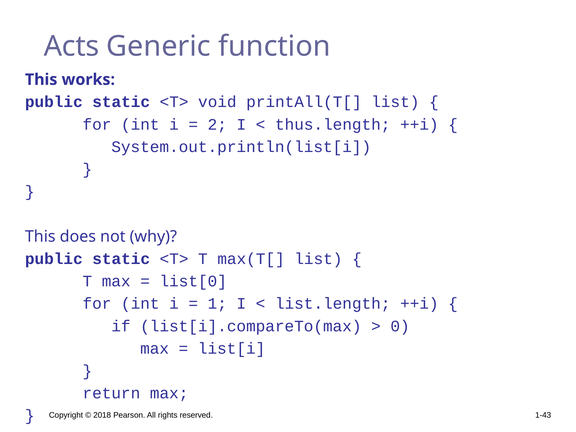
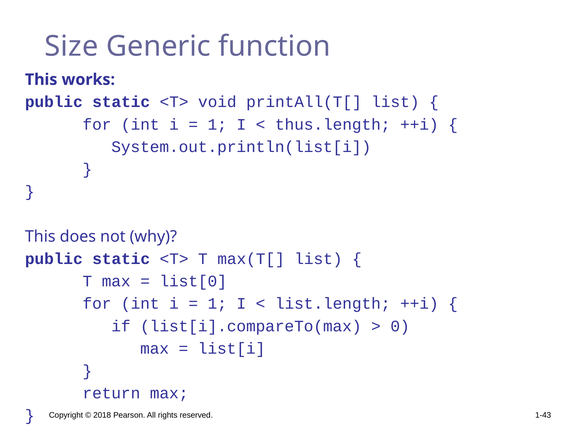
Acts: Acts -> Size (71, 46)
2: 2 -> 1 (217, 124)
